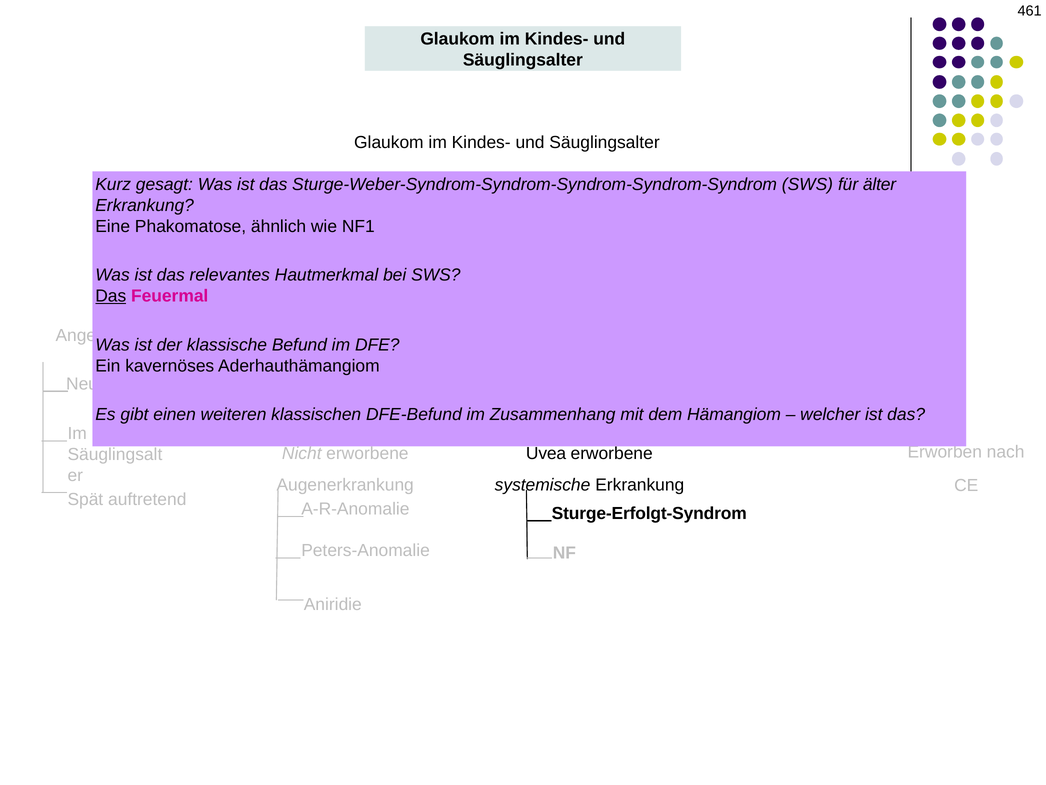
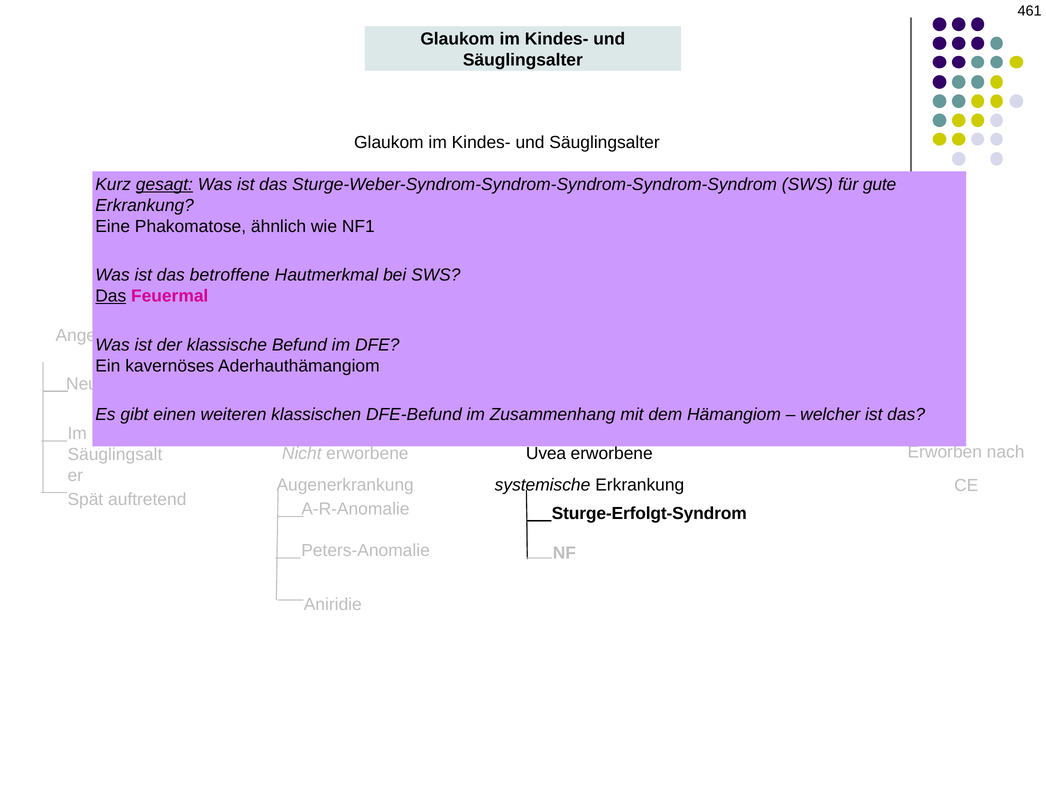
gesagt underline: none -> present (164, 184)
älter: älter -> gute (880, 184)
relevantes: relevantes -> betroffene (230, 275)
